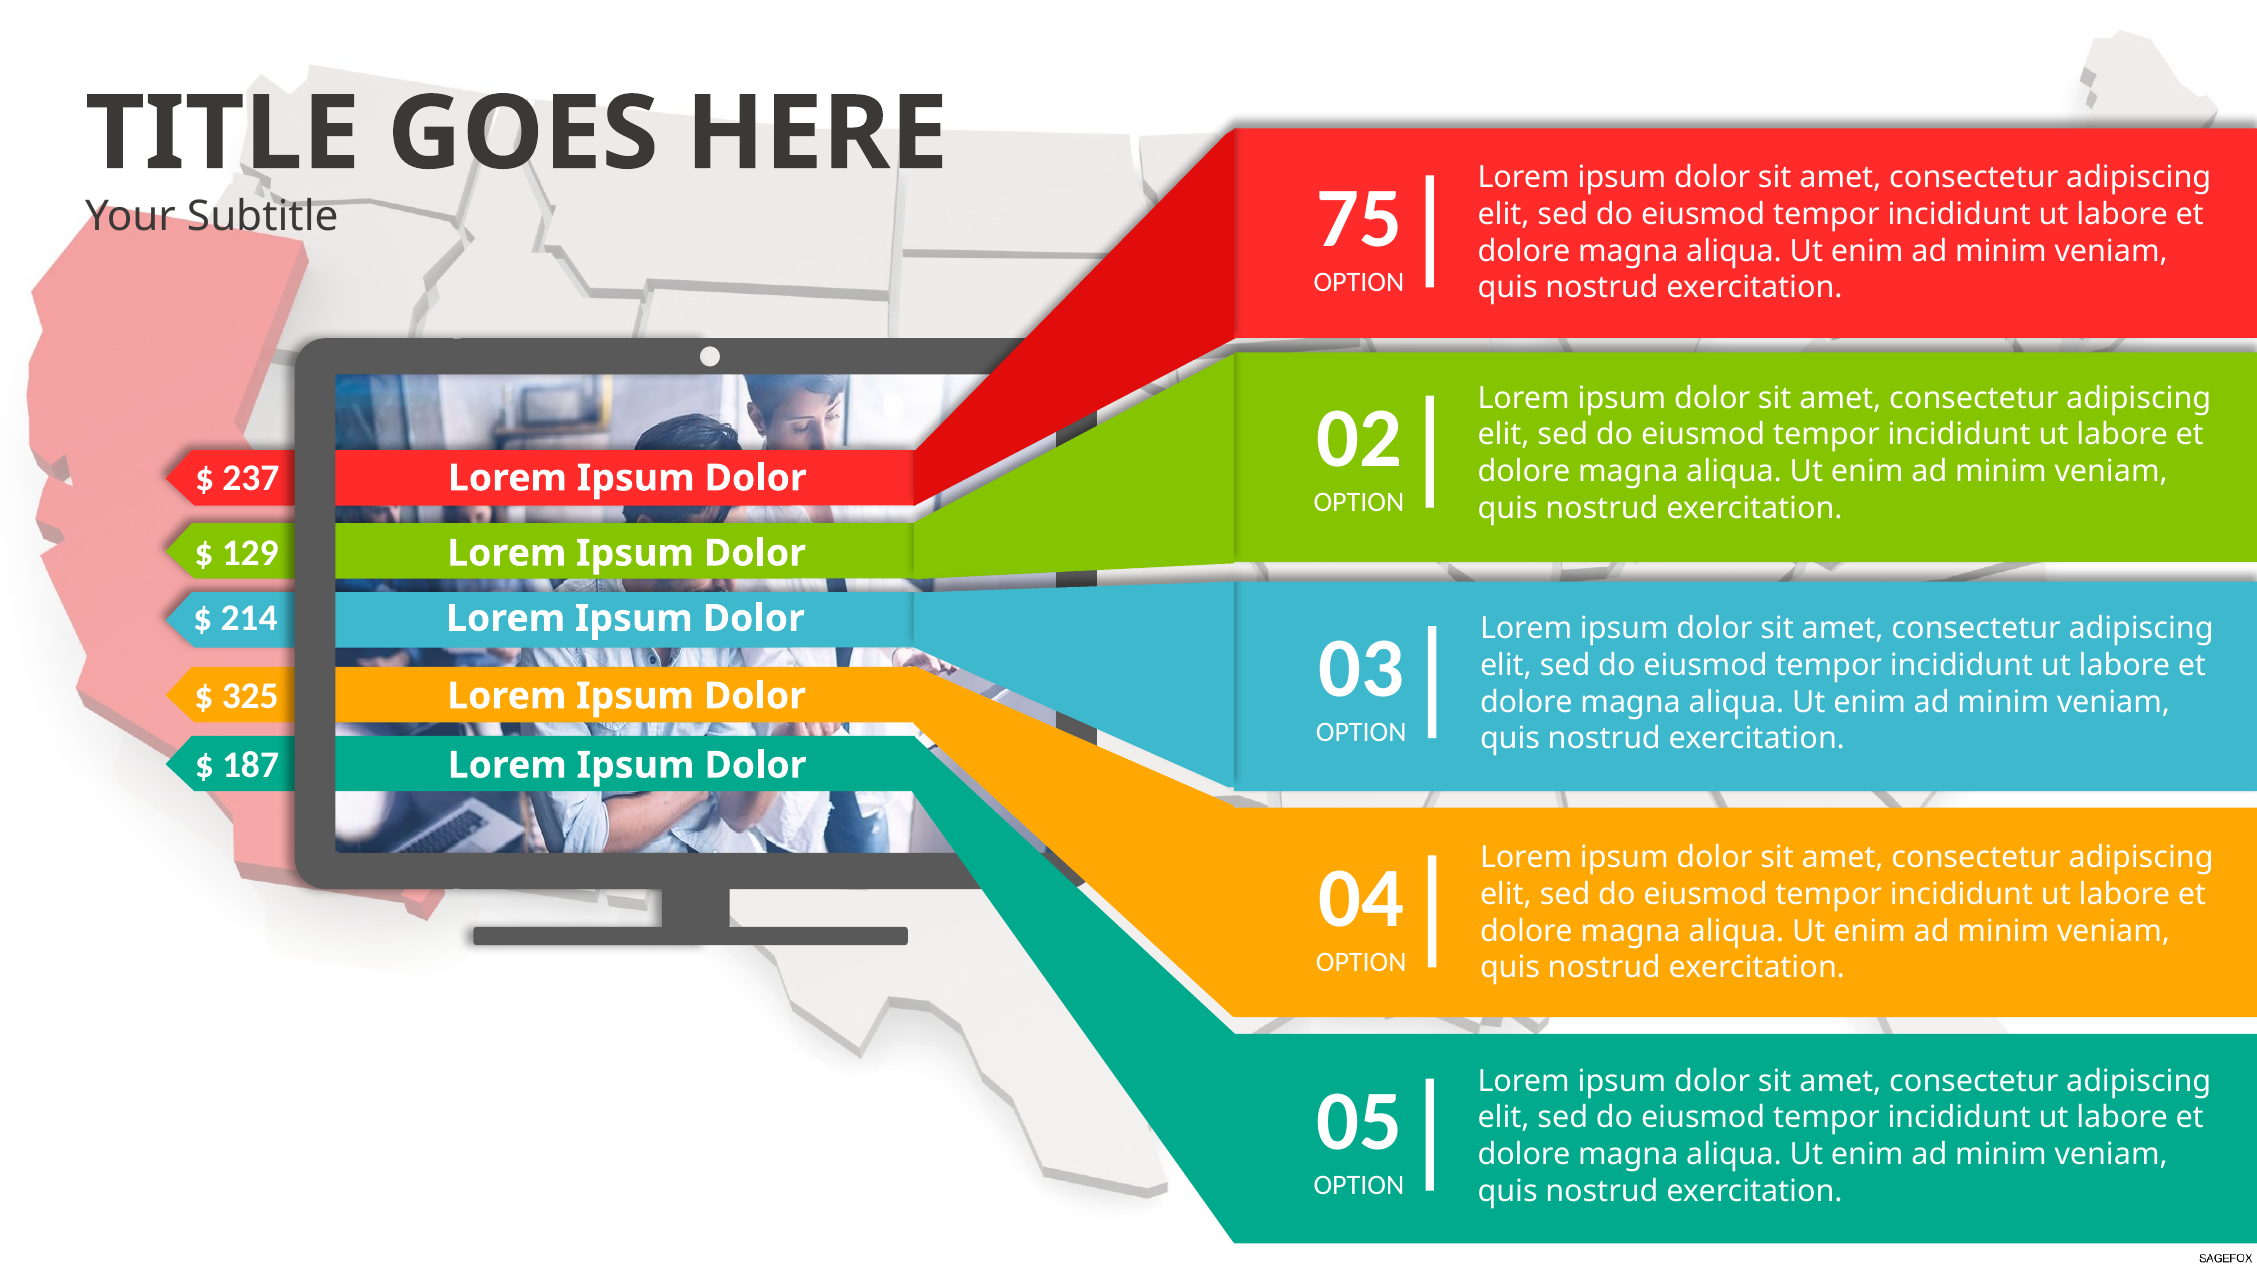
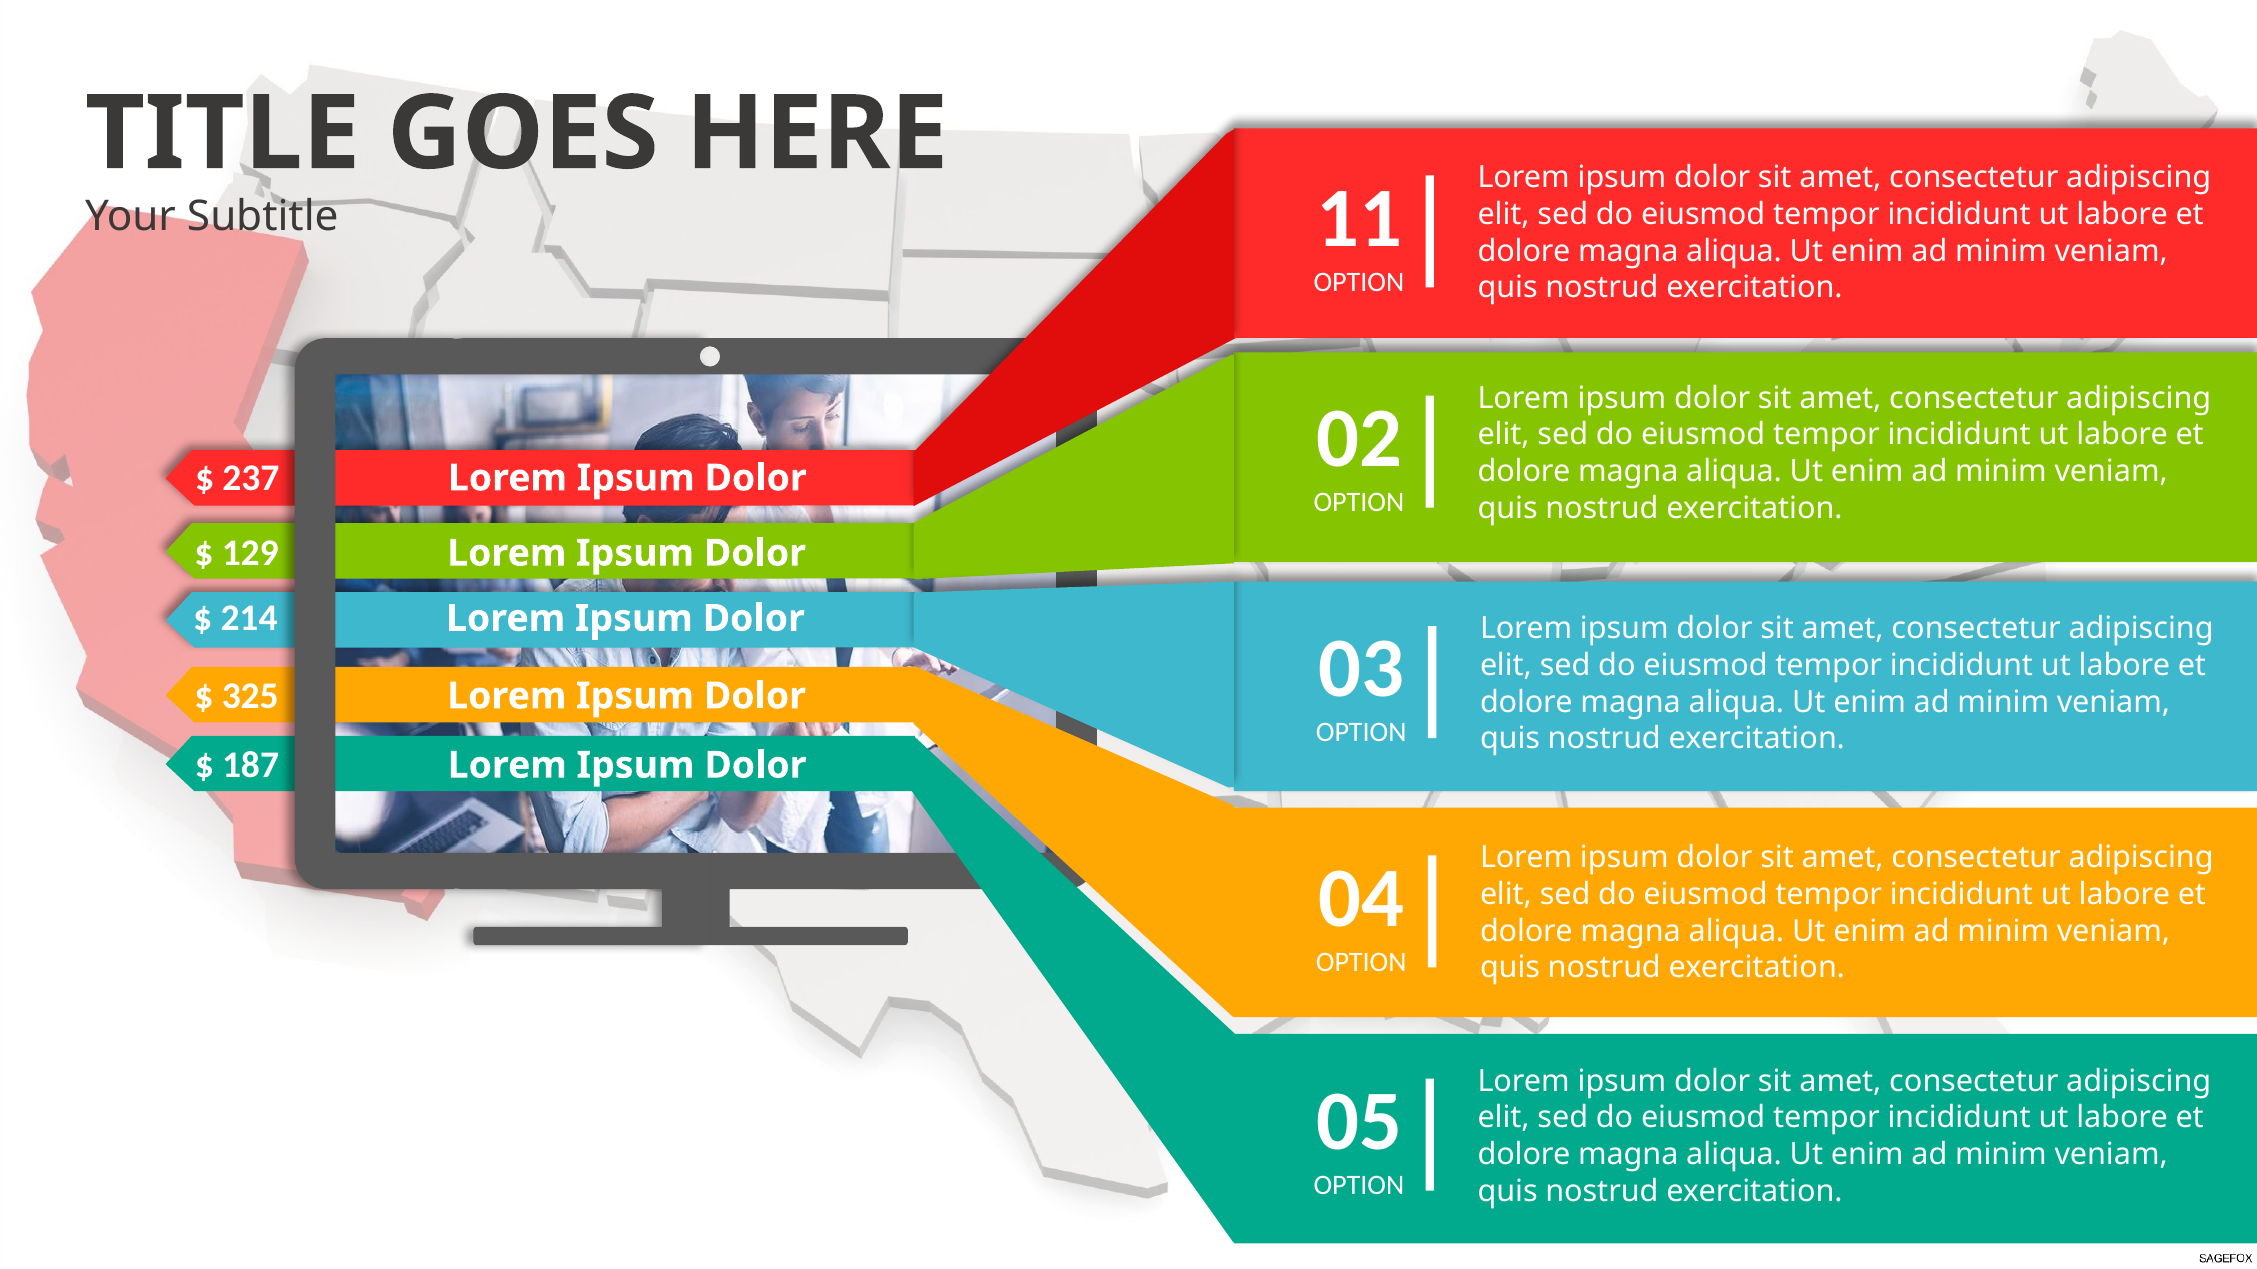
75: 75 -> 11 (1359, 218)
